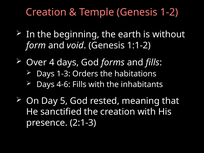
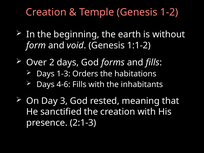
4: 4 -> 2 (52, 63)
5: 5 -> 3 (64, 101)
